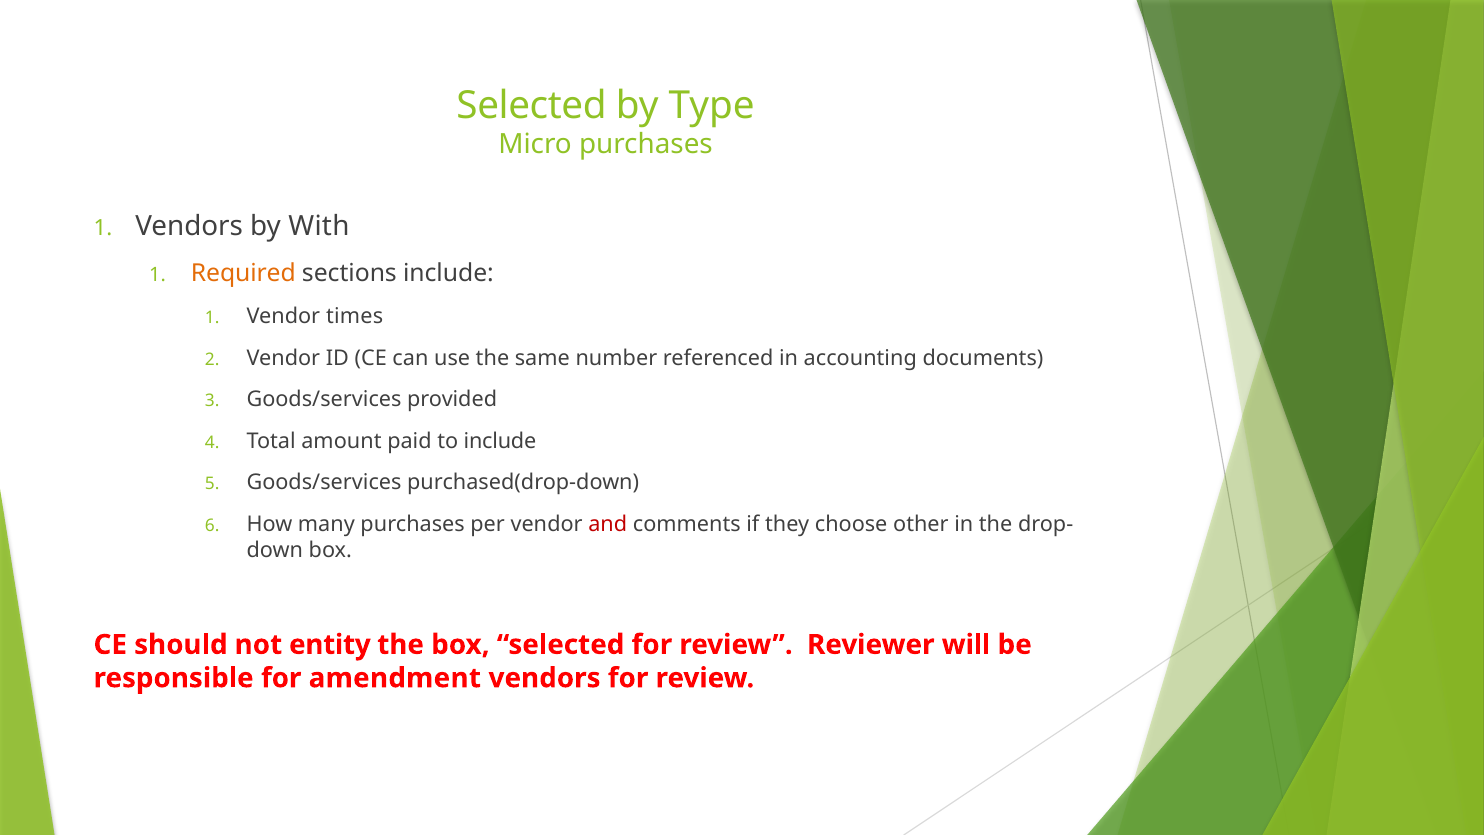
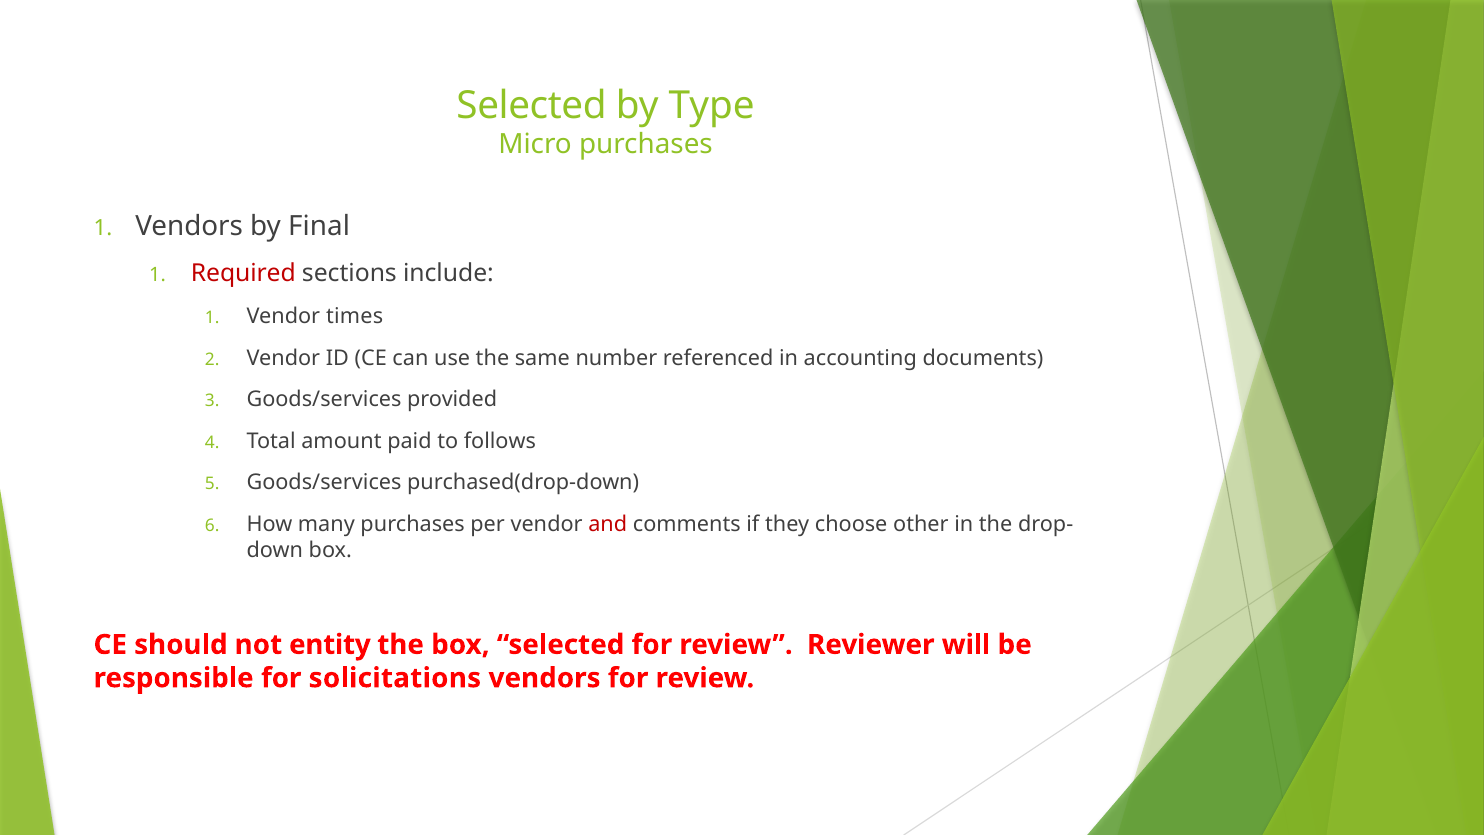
With: With -> Final (319, 227)
Required colour: orange -> red (243, 273)
to include: include -> follows (500, 441)
amendment: amendment -> solicitations (395, 678)
